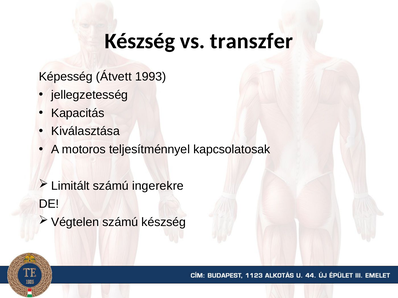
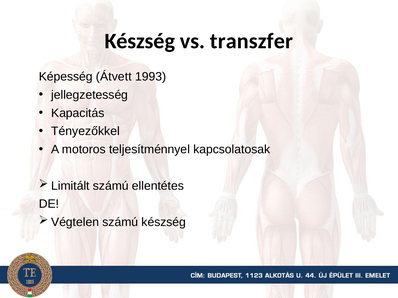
Kiválasztása: Kiválasztása -> Tényezőkkel (86, 131)
ingerekre: ingerekre -> ellentétes (158, 186)
